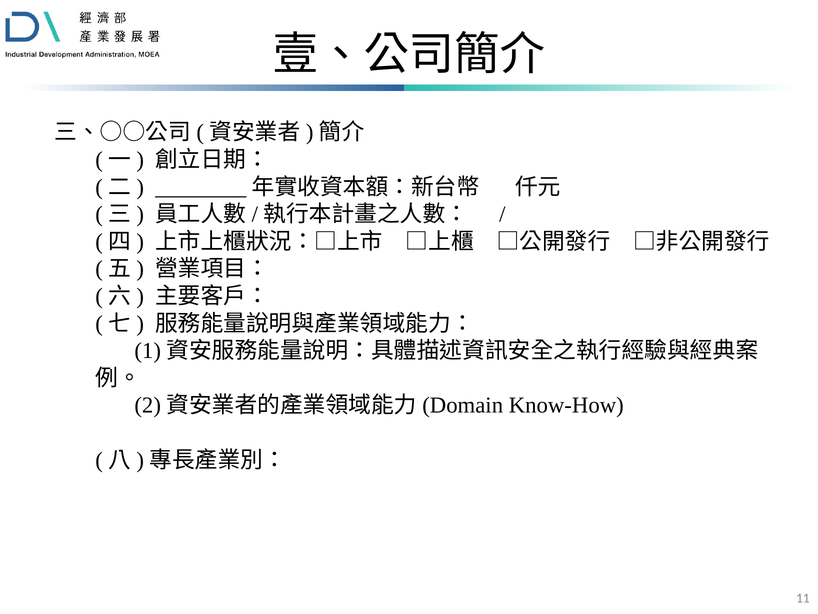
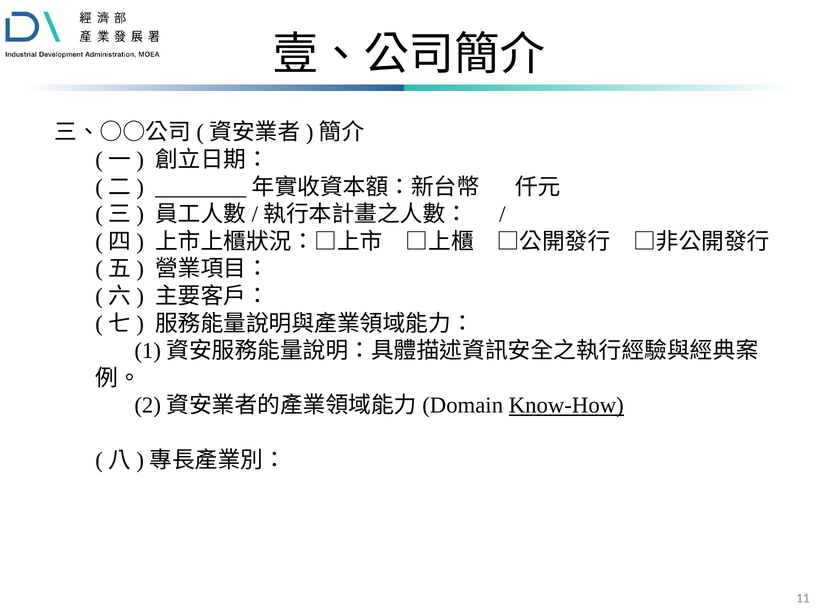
Know-How underline: none -> present (566, 405)
